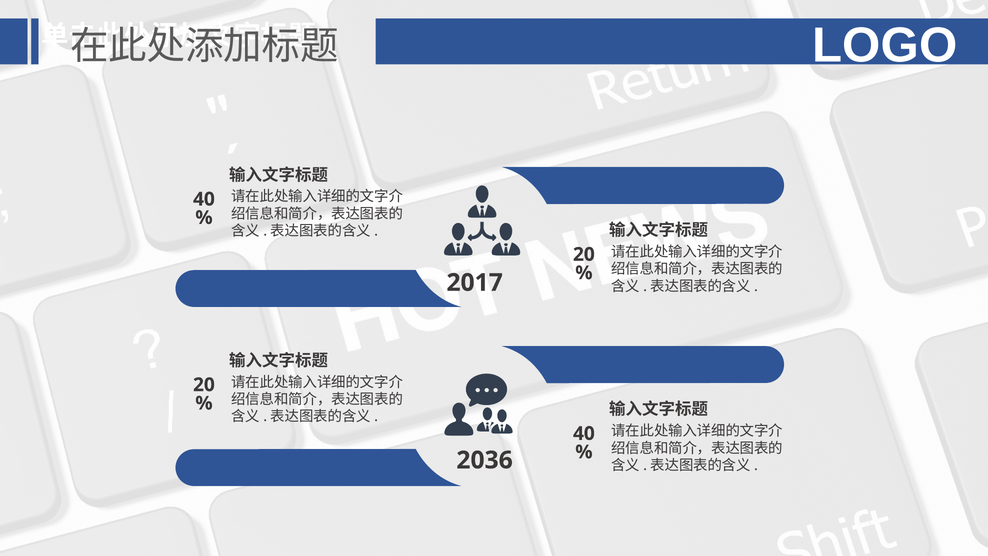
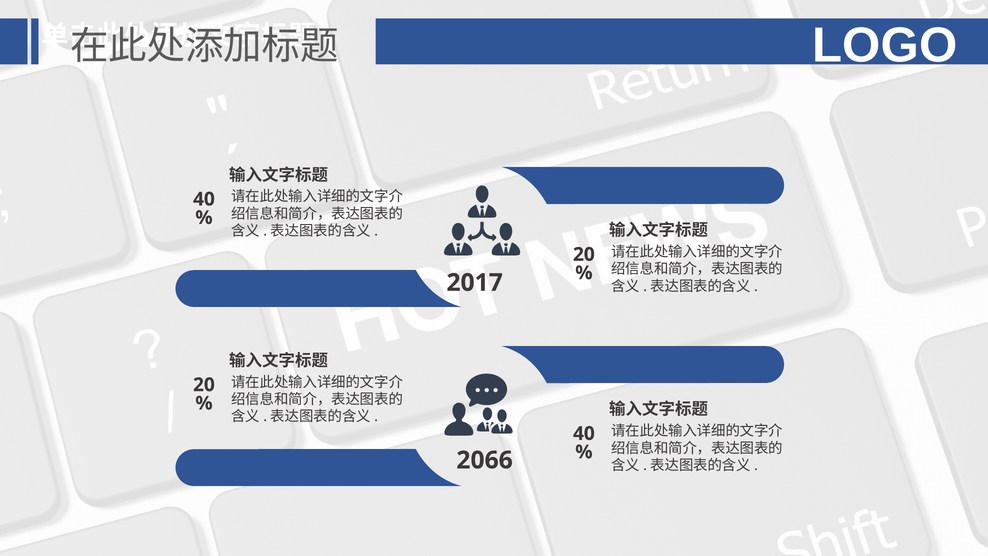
2036: 2036 -> 2066 (485, 460)
